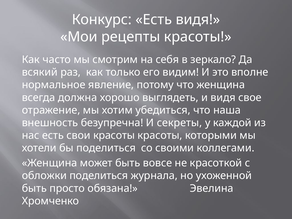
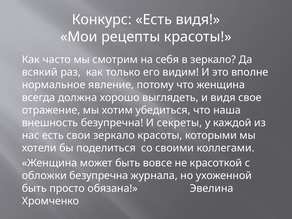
свои красоты: красоты -> зеркало (114, 135)
обложки поделиться: поделиться -> безупречна (99, 176)
